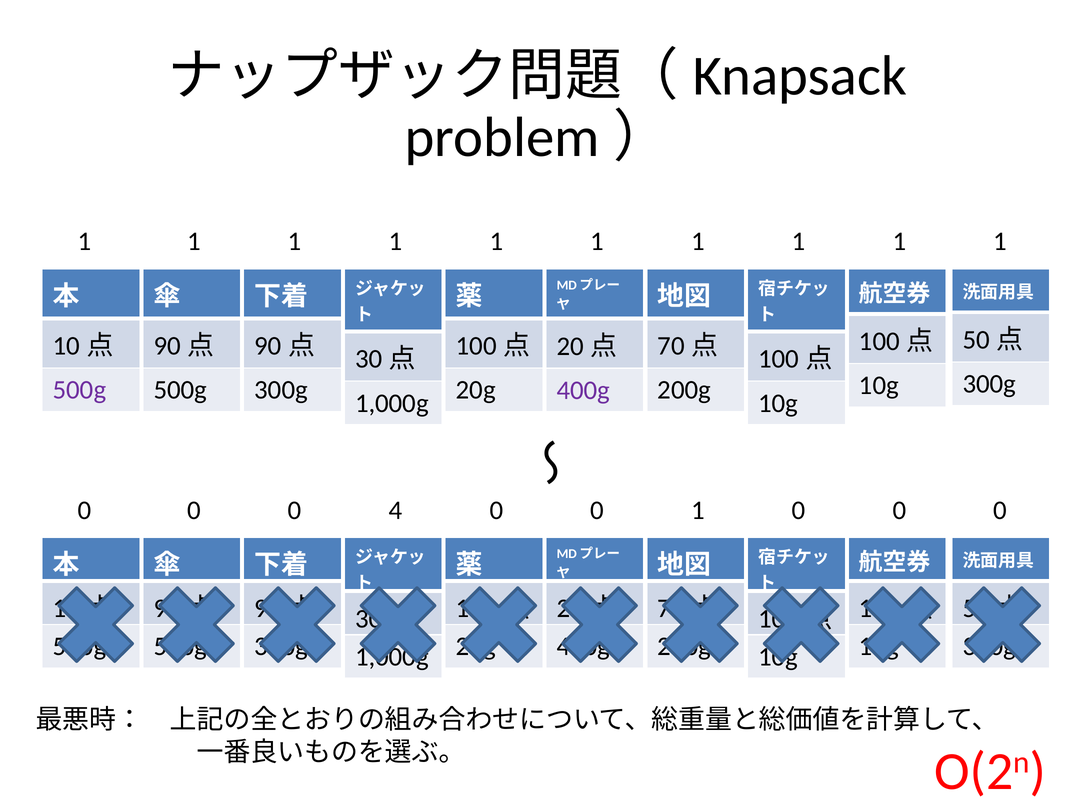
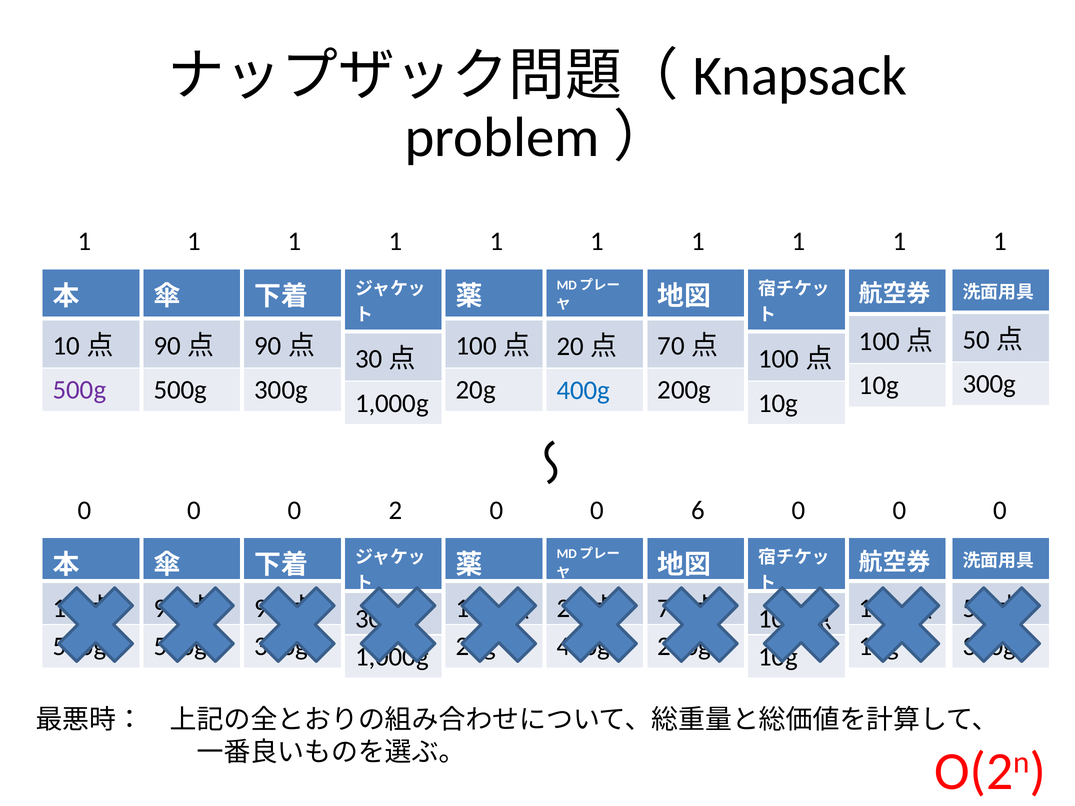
400g colour: purple -> blue (583, 390)
4: 4 -> 2 (396, 510)
0 1: 1 -> 6 (698, 510)
